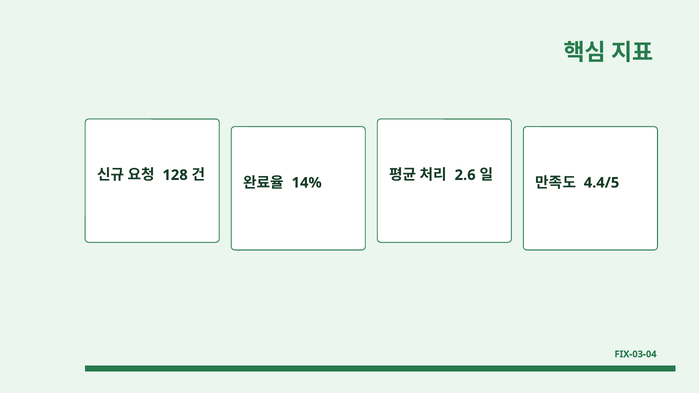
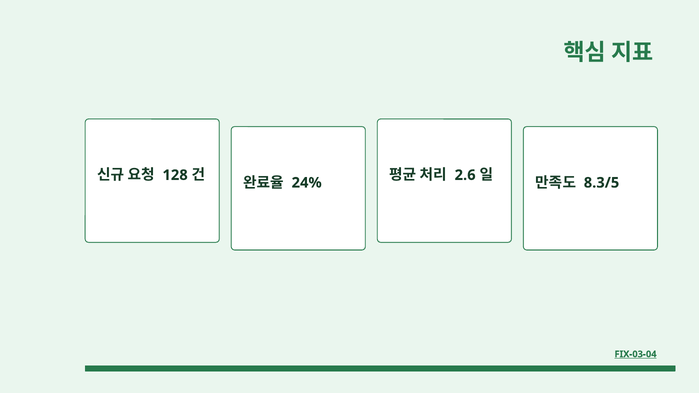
14%: 14% -> 24% (307, 183)
4.4/5: 4.4/5 -> 8.3/5 (602, 183)
FIX-03-04 underline: none -> present (636, 354)
